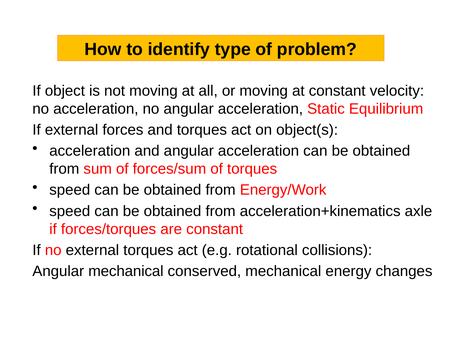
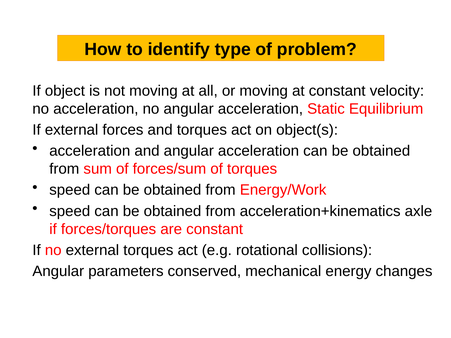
Angular mechanical: mechanical -> parameters (126, 271)
